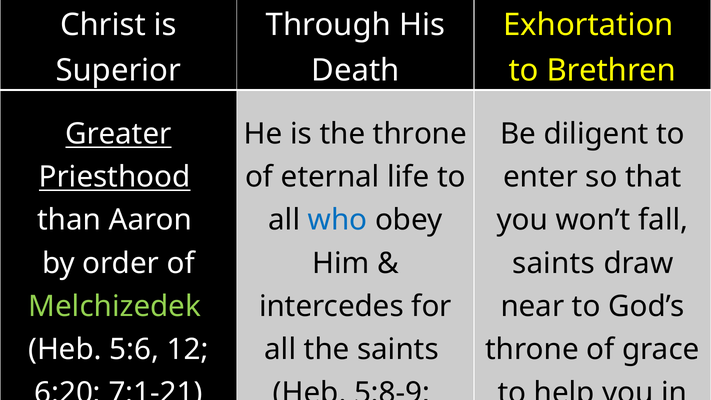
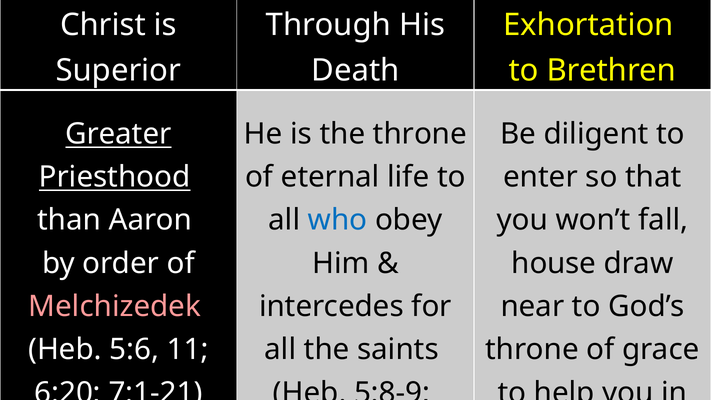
saints: saints -> house (554, 263)
Melchizedek colour: light green -> pink (115, 306)
12: 12 -> 11 (188, 350)
